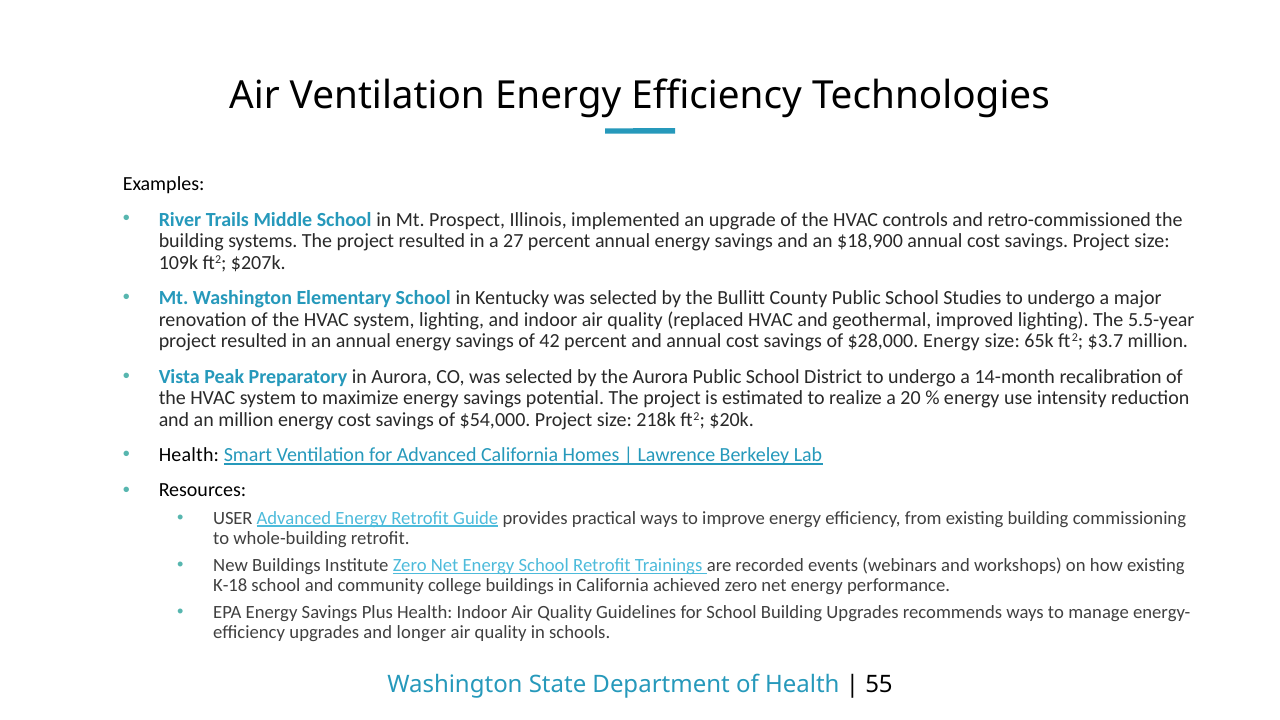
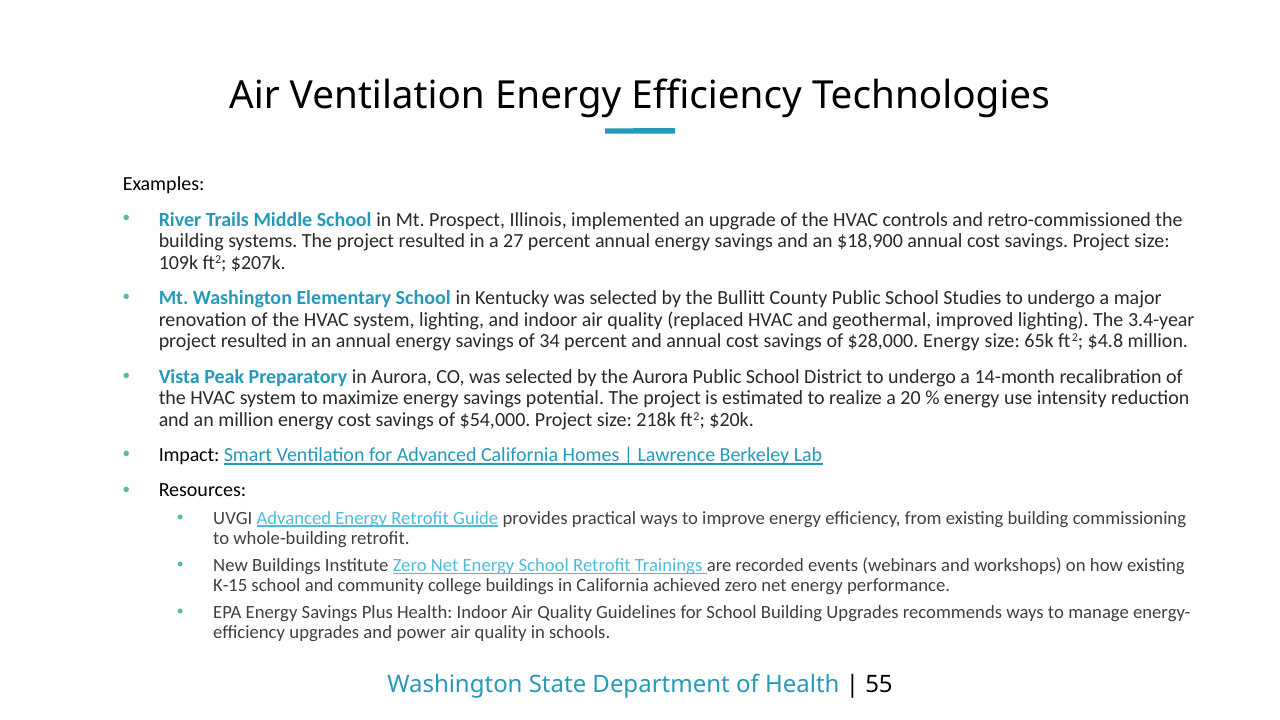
5.5-year: 5.5-year -> 3.4-year (1161, 320)
42: 42 -> 34 (550, 341)
$3.7: $3.7 -> $4.8 (1105, 341)
Health: Health -> Impact (189, 455)
USER: USER -> UVGI (233, 518)
K-18: K-18 -> K-15 (230, 586)
longer: longer -> power (421, 633)
